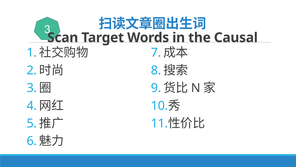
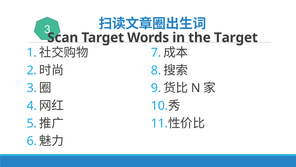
the Causal: Causal -> Target (236, 38)
